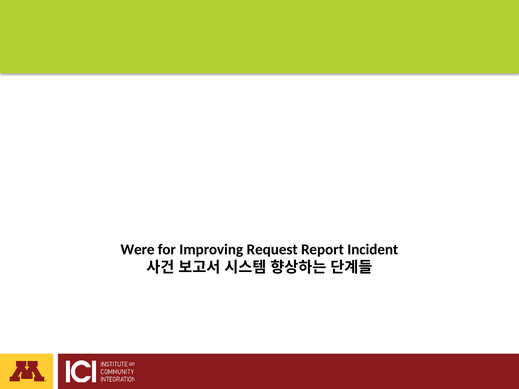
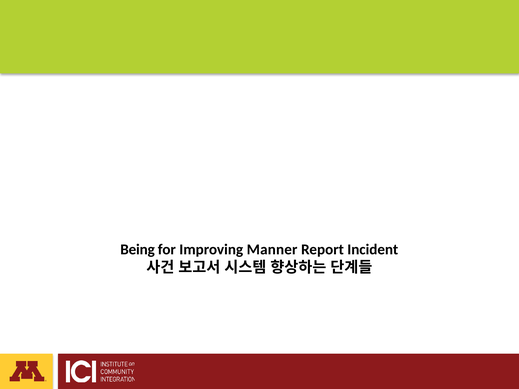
Were: Were -> Being (138, 250)
Request: Request -> Manner (272, 250)
